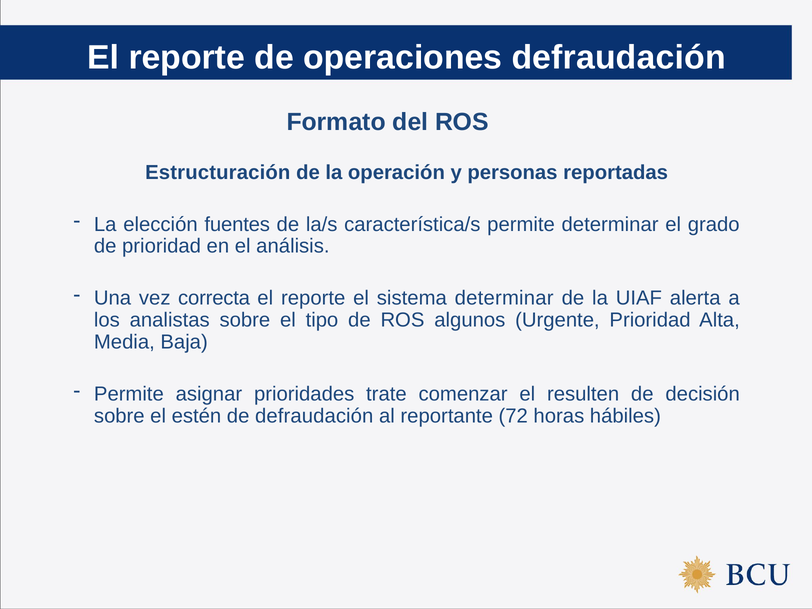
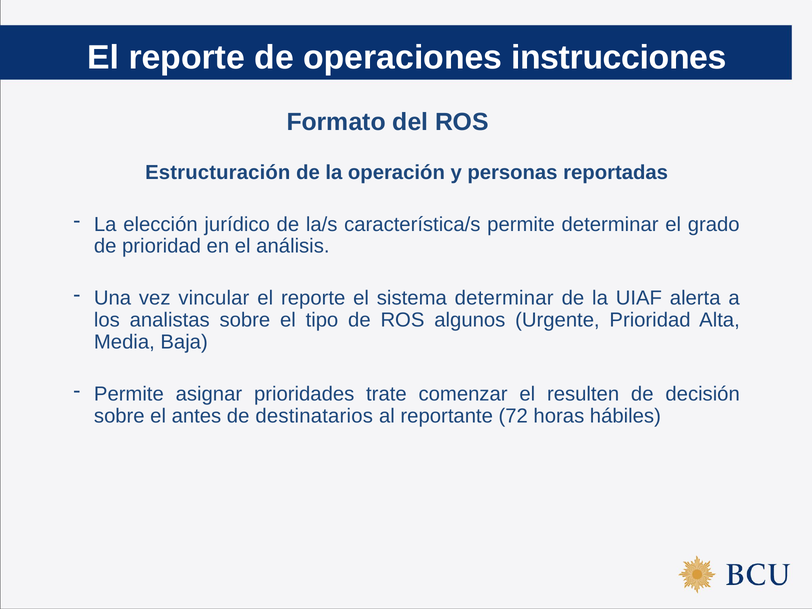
operaciones defraudación: defraudación -> instrucciones (619, 57)
fuentes: fuentes -> jurídico (237, 224)
correcta: correcta -> vincular (214, 298)
estén: estén -> antes (196, 416)
de defraudación: defraudación -> destinatarios (314, 416)
